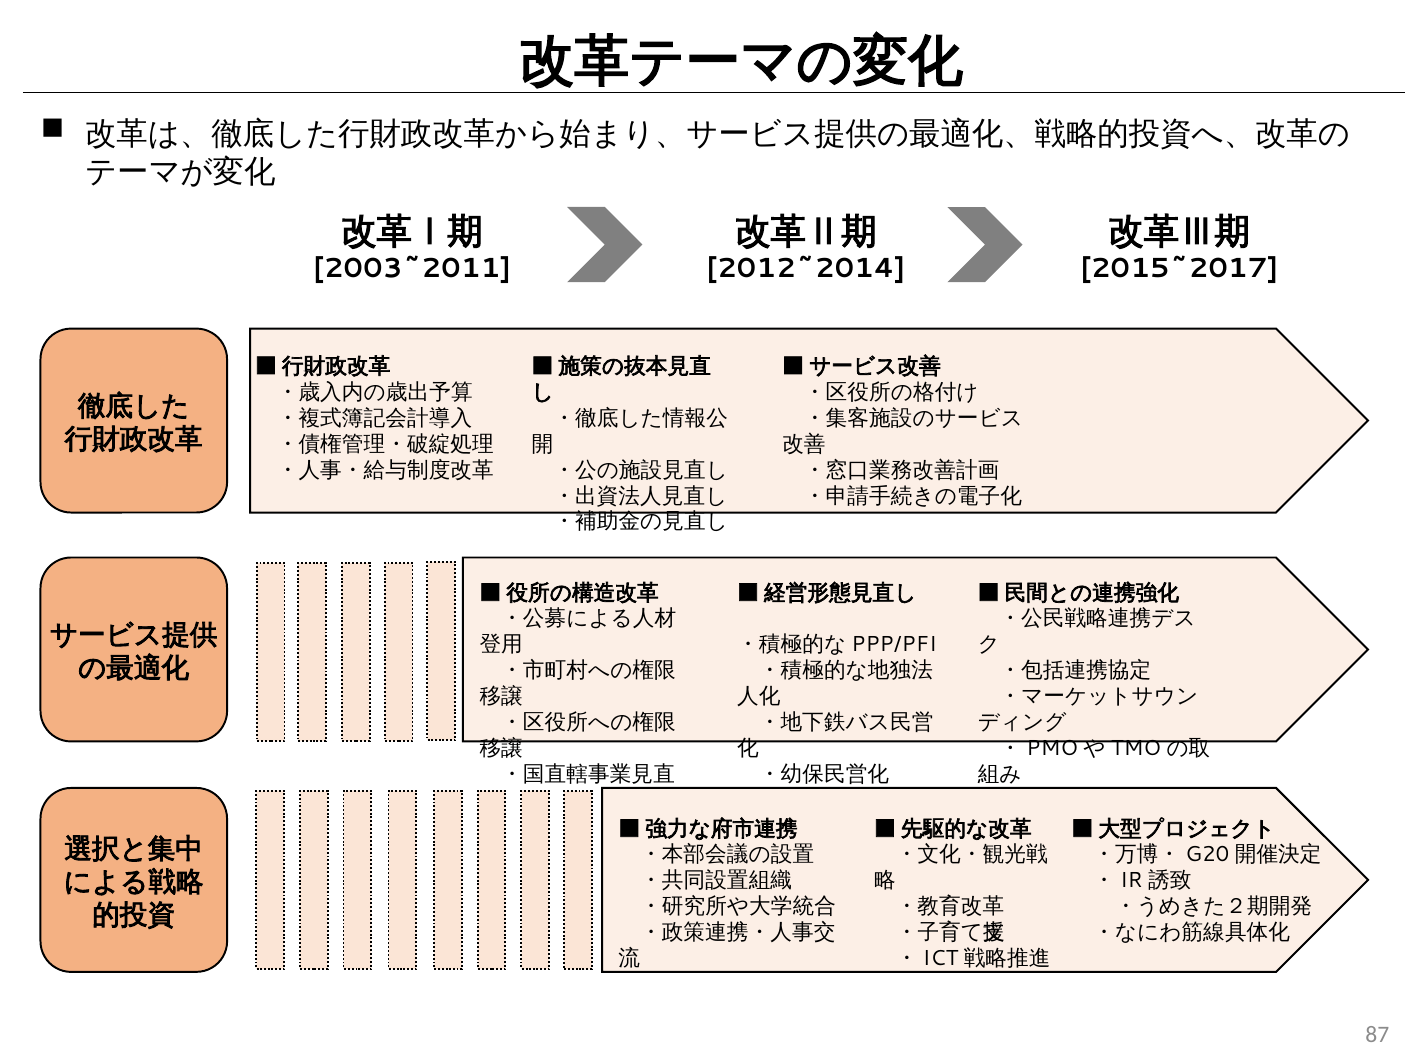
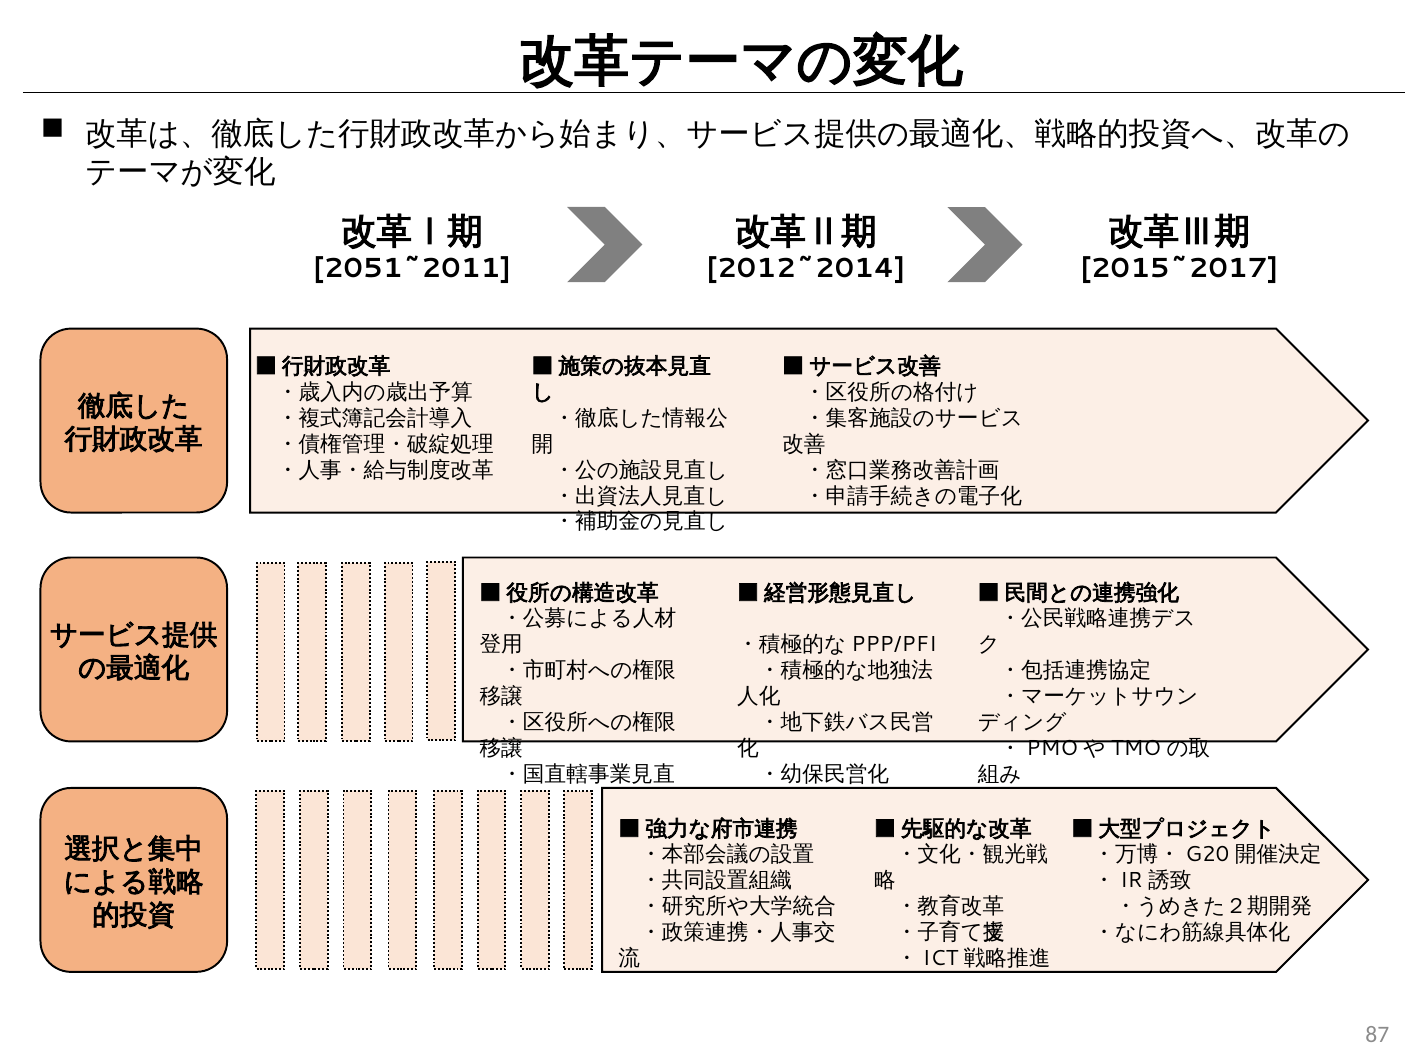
2003~2011: 2003~2011 -> 2051~2011 (412, 269)
